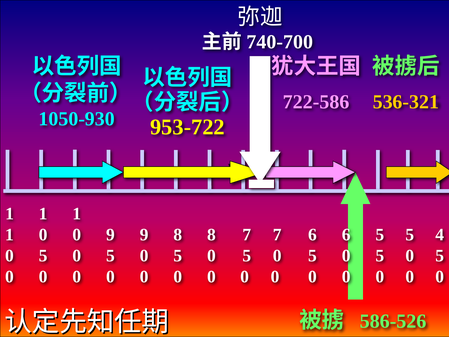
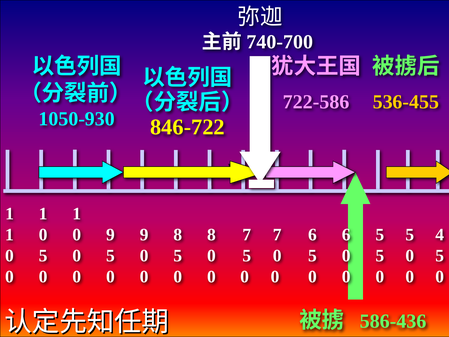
536-321: 536-321 -> 536-455 (406, 102)
953-722: 953-722 -> 846-722 (187, 127)
586-526: 586-526 -> 586-436 (393, 321)
